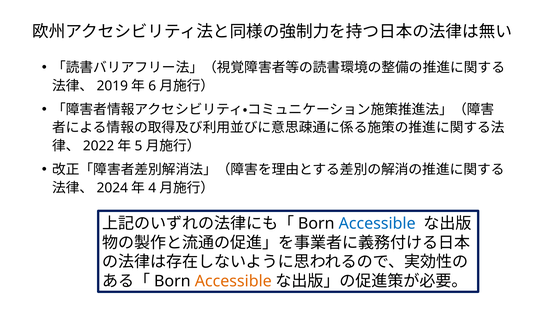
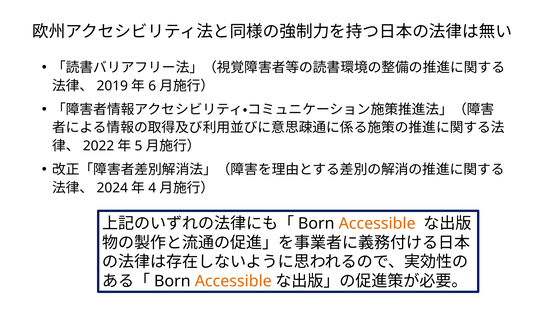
Accessible colour: blue -> orange (377, 223)
